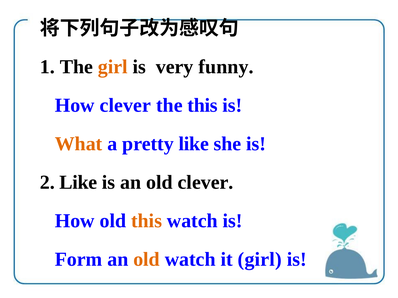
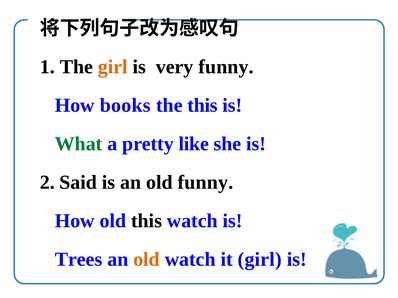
How clever: clever -> books (125, 105)
What colour: orange -> green (79, 144)
2 Like: Like -> Said (78, 183)
old clever: clever -> funny (205, 183)
this colour: orange -> black (147, 221)
Form: Form -> Trees (79, 260)
